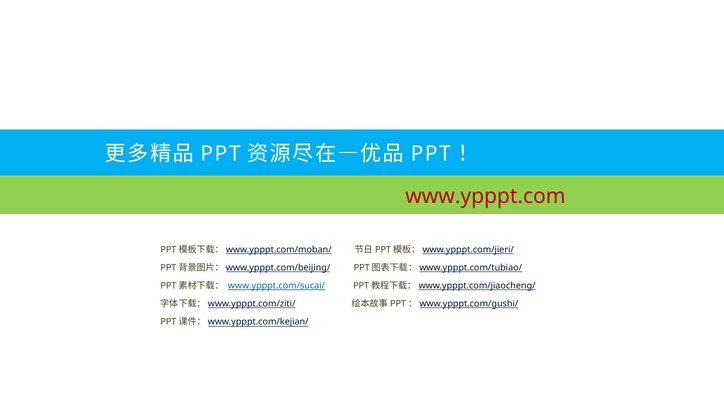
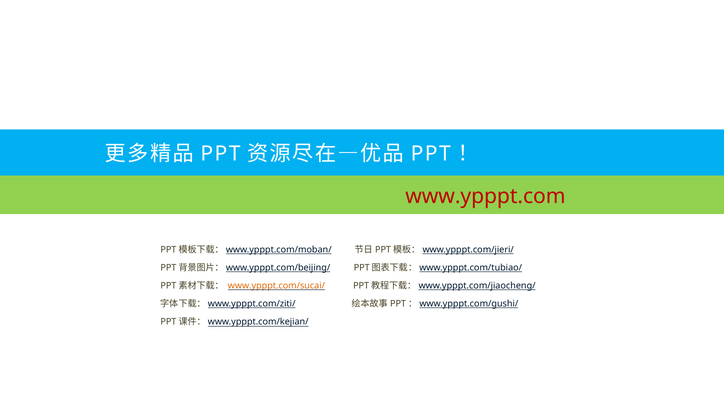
www.ypppt.com/sucai/ colour: blue -> orange (276, 286)
